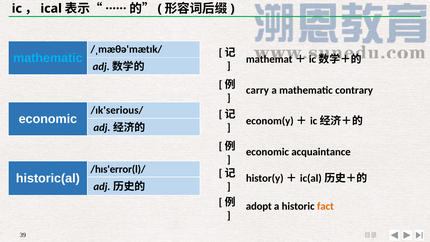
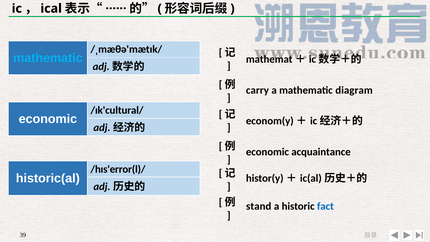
contrary: contrary -> diagram (354, 90)
/ɪk'serious/: /ɪk'serious/ -> /ɪk'cultural/ (117, 110)
adopt: adopt -> stand (259, 206)
fact colour: orange -> blue (325, 206)
